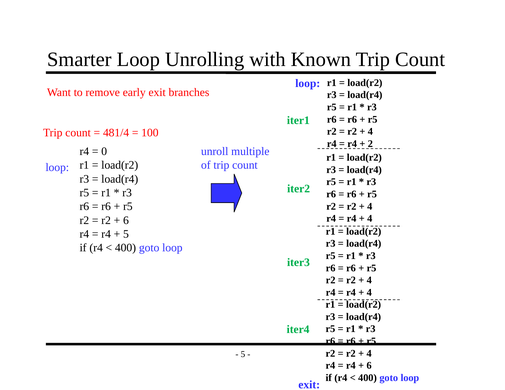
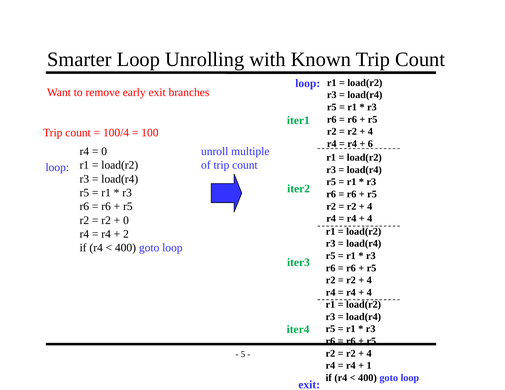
481/4: 481/4 -> 100/4 (116, 133)
2: 2 -> 6 (370, 144)
6: 6 -> 0 (126, 220)
5: 5 -> 2 (126, 234)
6: 6 -> 1 (369, 366)
